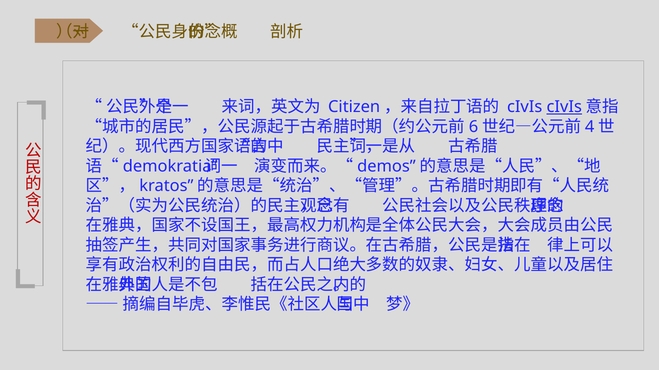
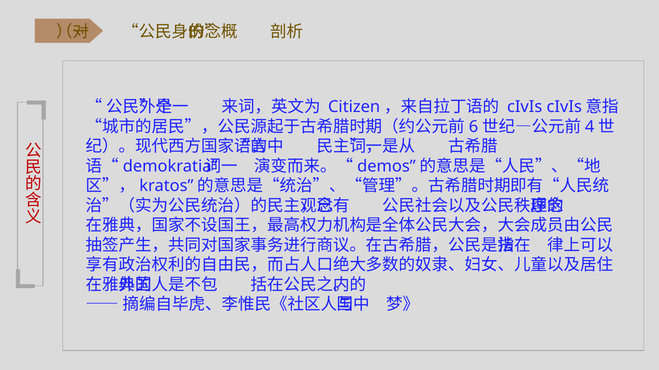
cIvIs underline: present -> none (564, 107)
